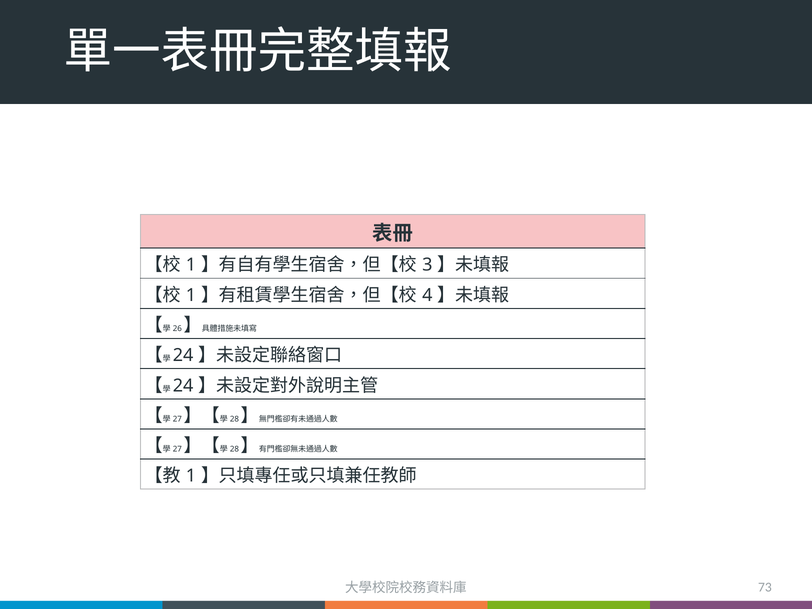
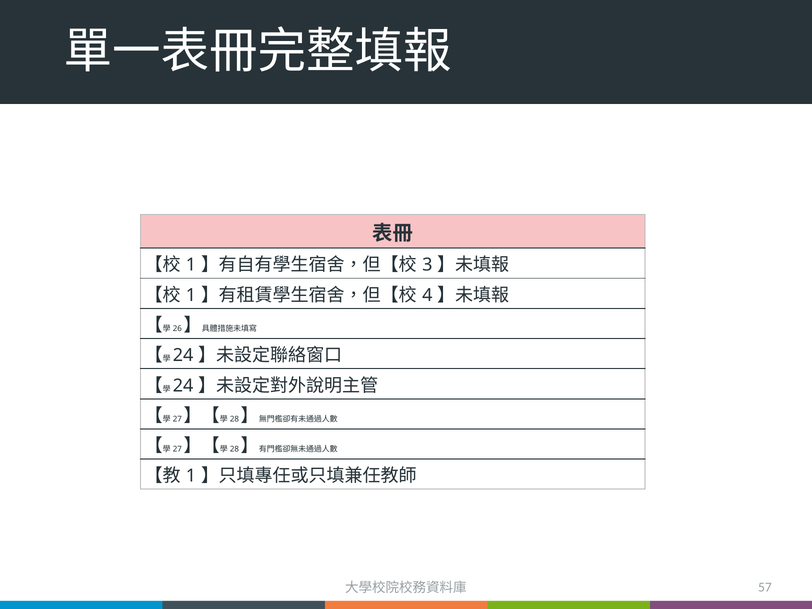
73: 73 -> 57 (765, 587)
